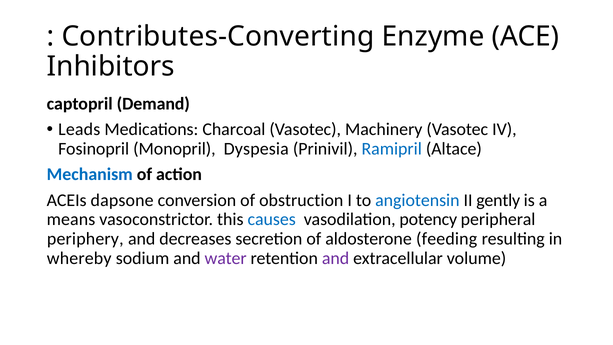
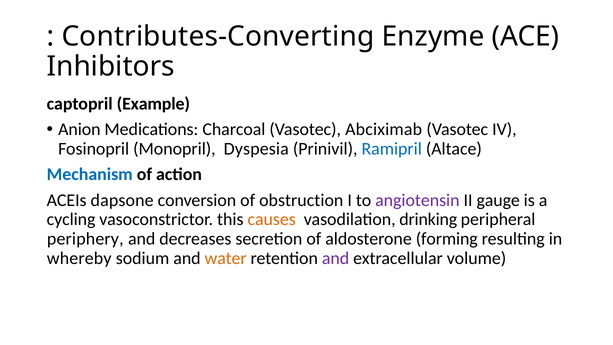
Demand: Demand -> Example (153, 104)
Leads: Leads -> Anion (79, 129)
Machinery: Machinery -> Abciximab (384, 129)
angiotensin colour: blue -> purple (417, 200)
gently: gently -> gauge (498, 200)
means: means -> cycling (71, 219)
causes colour: blue -> orange (272, 219)
potency: potency -> drinking (428, 219)
feeding: feeding -> forming (447, 239)
water colour: purple -> orange (226, 258)
